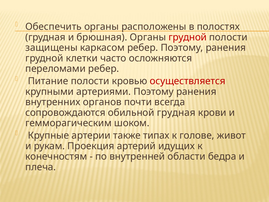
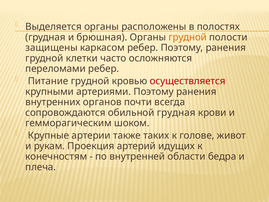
Обеспечить: Обеспечить -> Выделяется (54, 27)
грудной colour: red -> orange (188, 37)
Питание полости: полости -> грудной (90, 81)
типах: типах -> таких (156, 135)
